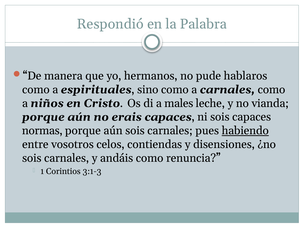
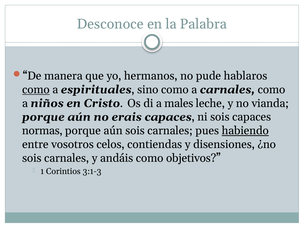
Respondió: Respondió -> Desconoce (110, 24)
como underline: none -> present (36, 90)
renuncia: renuncia -> objetivos (193, 158)
